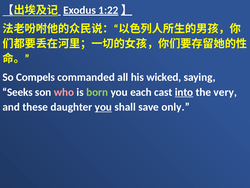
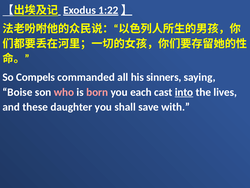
wicked: wicked -> sinners (164, 77)
Seeks: Seeks -> Boise (17, 92)
born colour: light green -> pink (97, 92)
very: very -> lives (225, 92)
you underline: present -> none (103, 107)
only: only -> with (176, 107)
